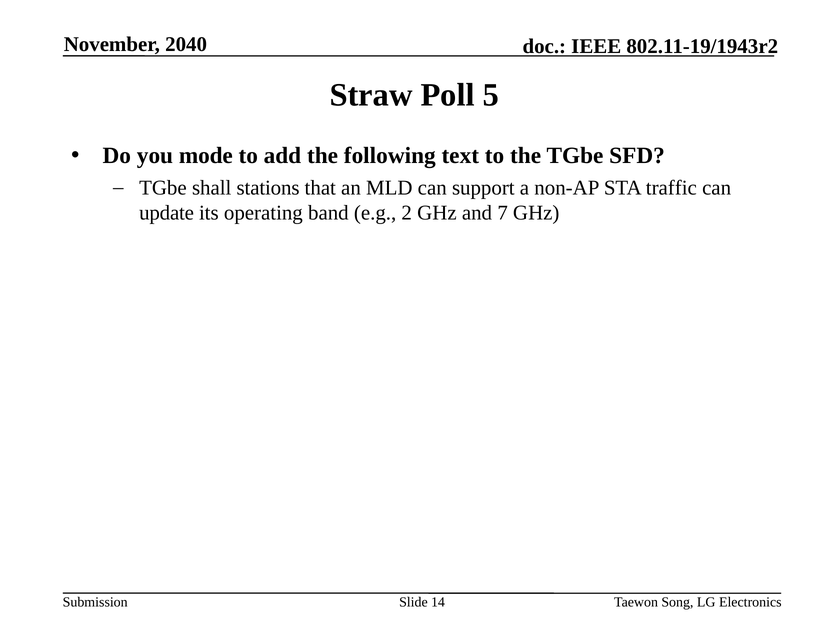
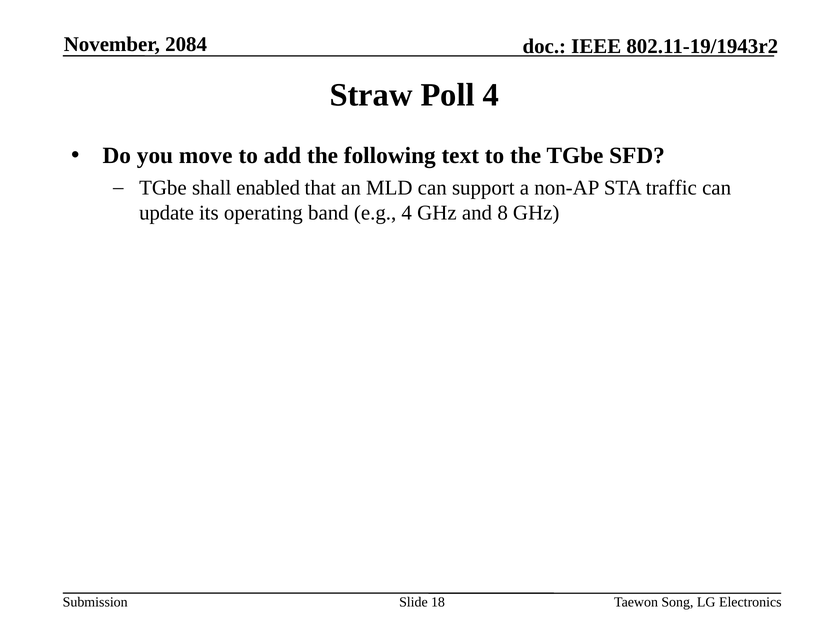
2040: 2040 -> 2084 (186, 44)
Poll 5: 5 -> 4 (491, 95)
mode: mode -> move (206, 156)
stations: stations -> enabled (268, 188)
e.g 2: 2 -> 4 (407, 213)
7: 7 -> 8 (503, 213)
14: 14 -> 18 (438, 602)
